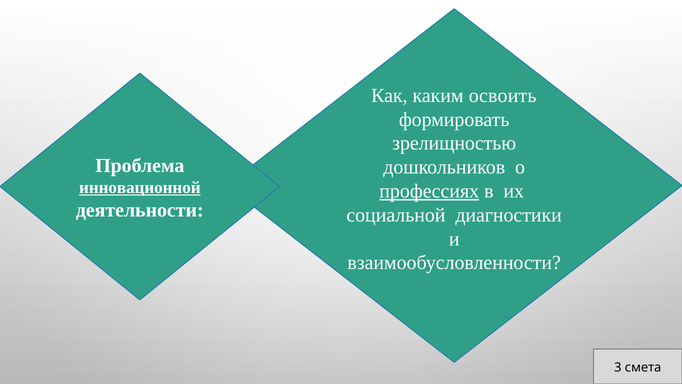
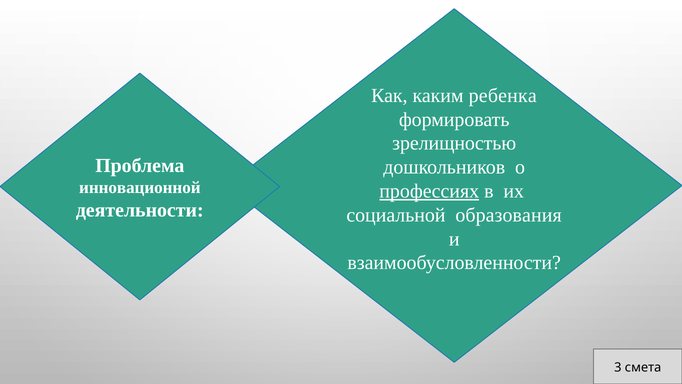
освоить: освоить -> ребенка (503, 95)
инновационной underline: present -> none (140, 188)
диагностики: диагностики -> образования (509, 215)
